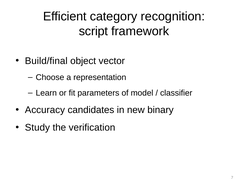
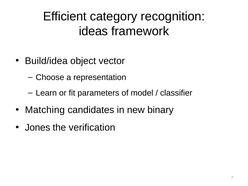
script: script -> ideas (93, 31)
Build/final: Build/final -> Build/idea (46, 61)
Accuracy: Accuracy -> Matching (45, 110)
Study: Study -> Jones (38, 128)
